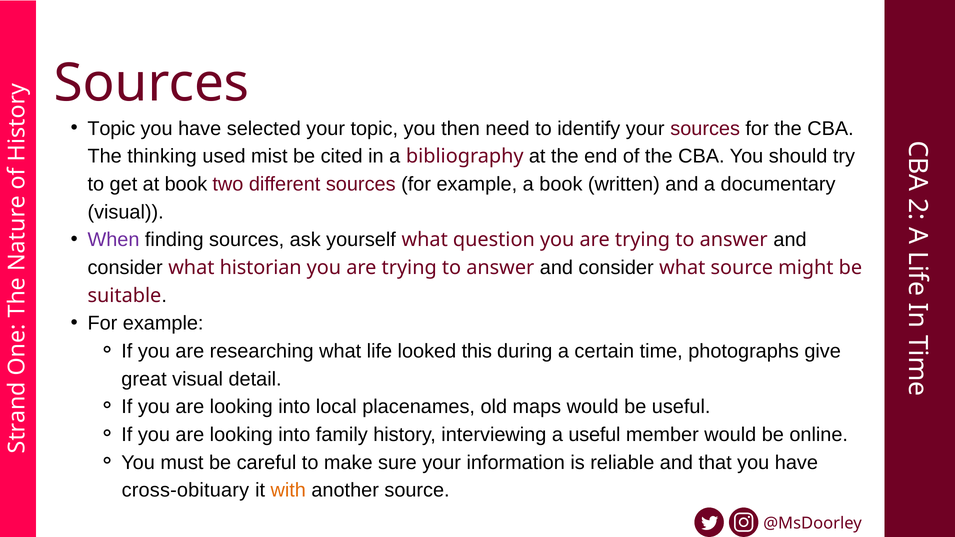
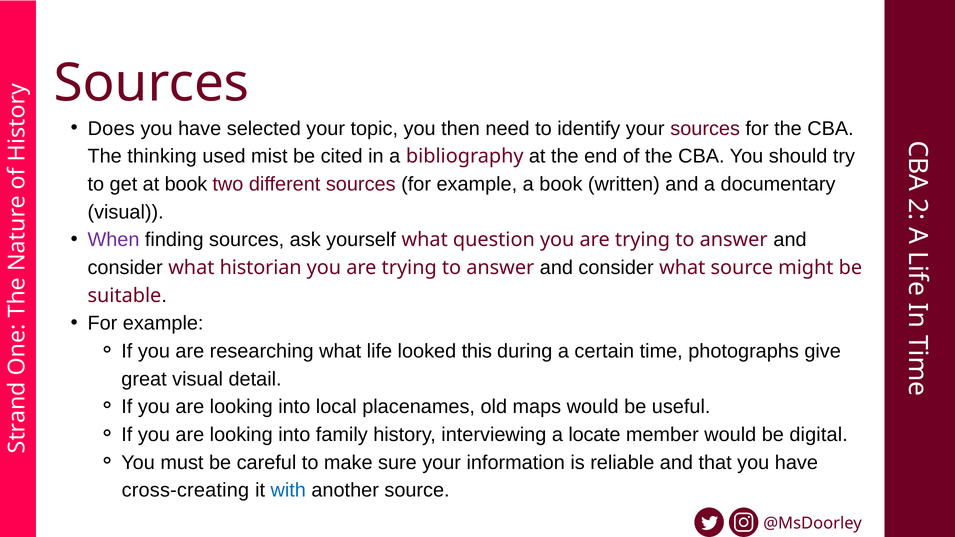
Topic: Topic -> Does (111, 129)
a useful: useful -> locate (594, 435)
online: online -> digital (819, 435)
cross-obituary: cross-obituary -> cross-creating (185, 490)
with colour: orange -> blue (288, 490)
